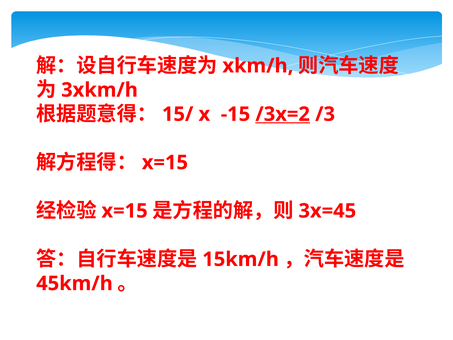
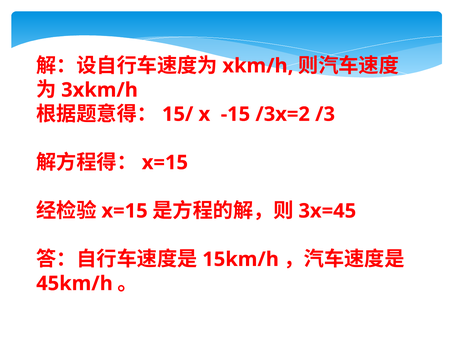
/3x=2 underline: present -> none (283, 114)
